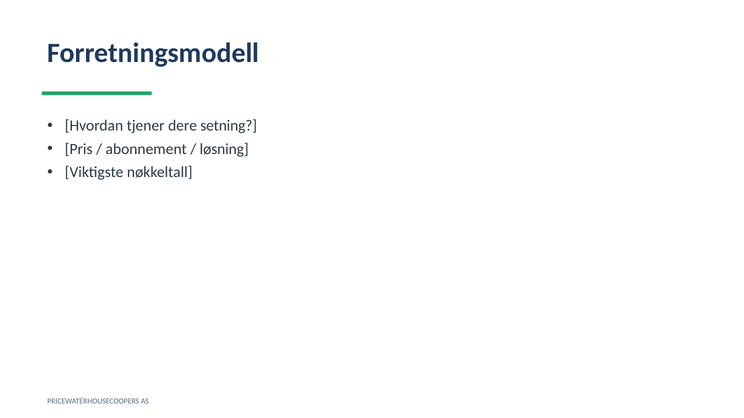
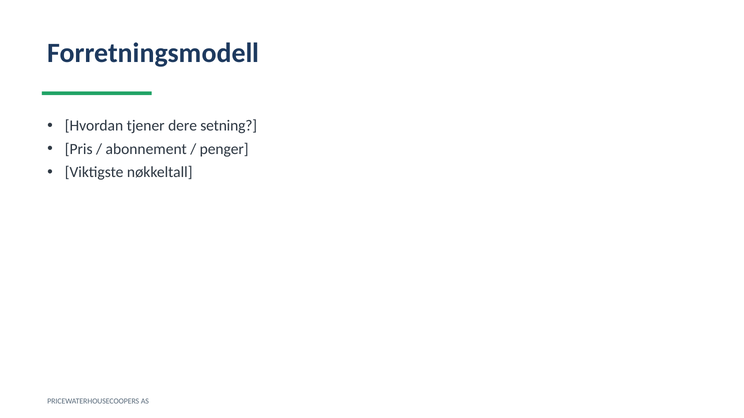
løsning: løsning -> penger (224, 149)
